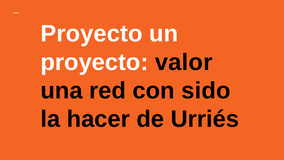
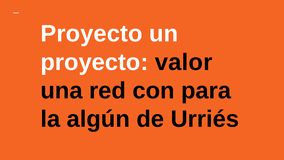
sido: sido -> para (206, 91)
hacer: hacer -> algún (98, 119)
